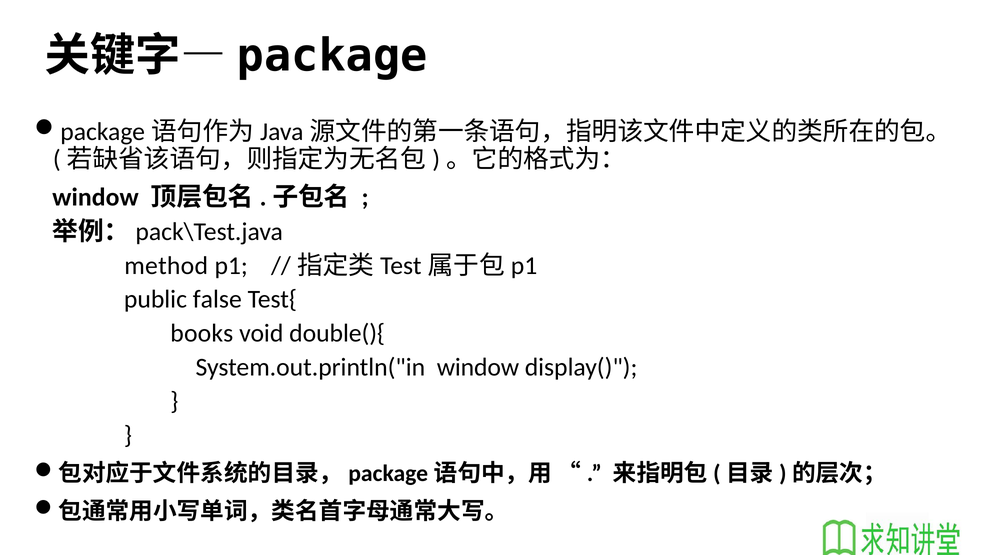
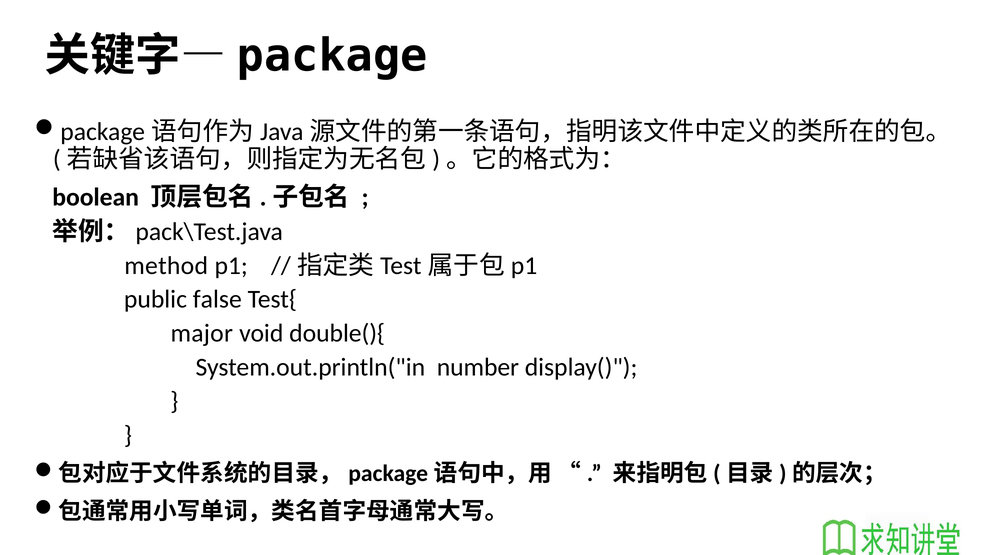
window: window -> boolean (96, 198)
books: books -> major (202, 333)
System.out.println("in window: window -> number (478, 367)
